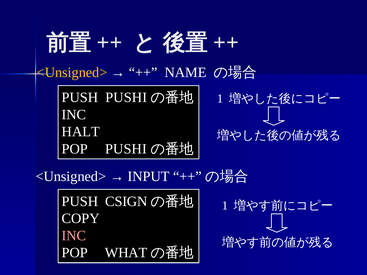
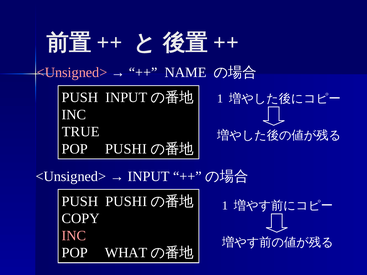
<Unsigned> colour: yellow -> pink (72, 73)
PUSH PUSHI: PUSHI -> INPUT (126, 98)
HALT: HALT -> TRUE (81, 132)
PUSH CSIGN: CSIGN -> PUSHI (126, 202)
